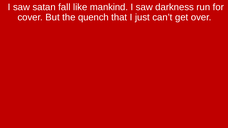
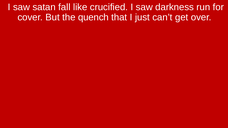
mankind: mankind -> crucified (109, 7)
